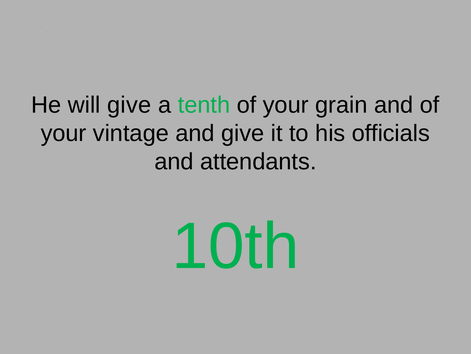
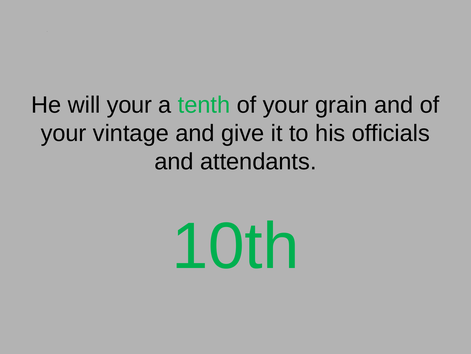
will give: give -> your (129, 105)
